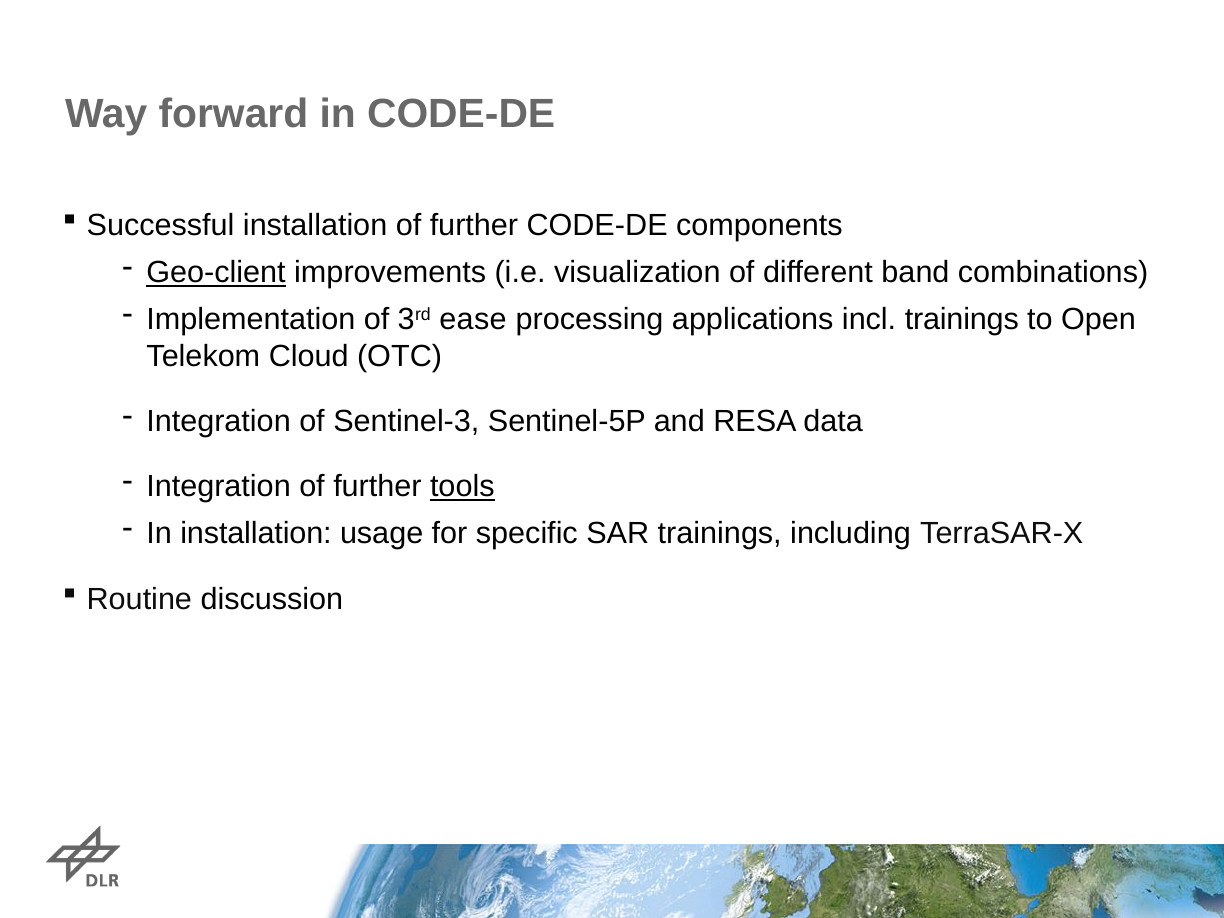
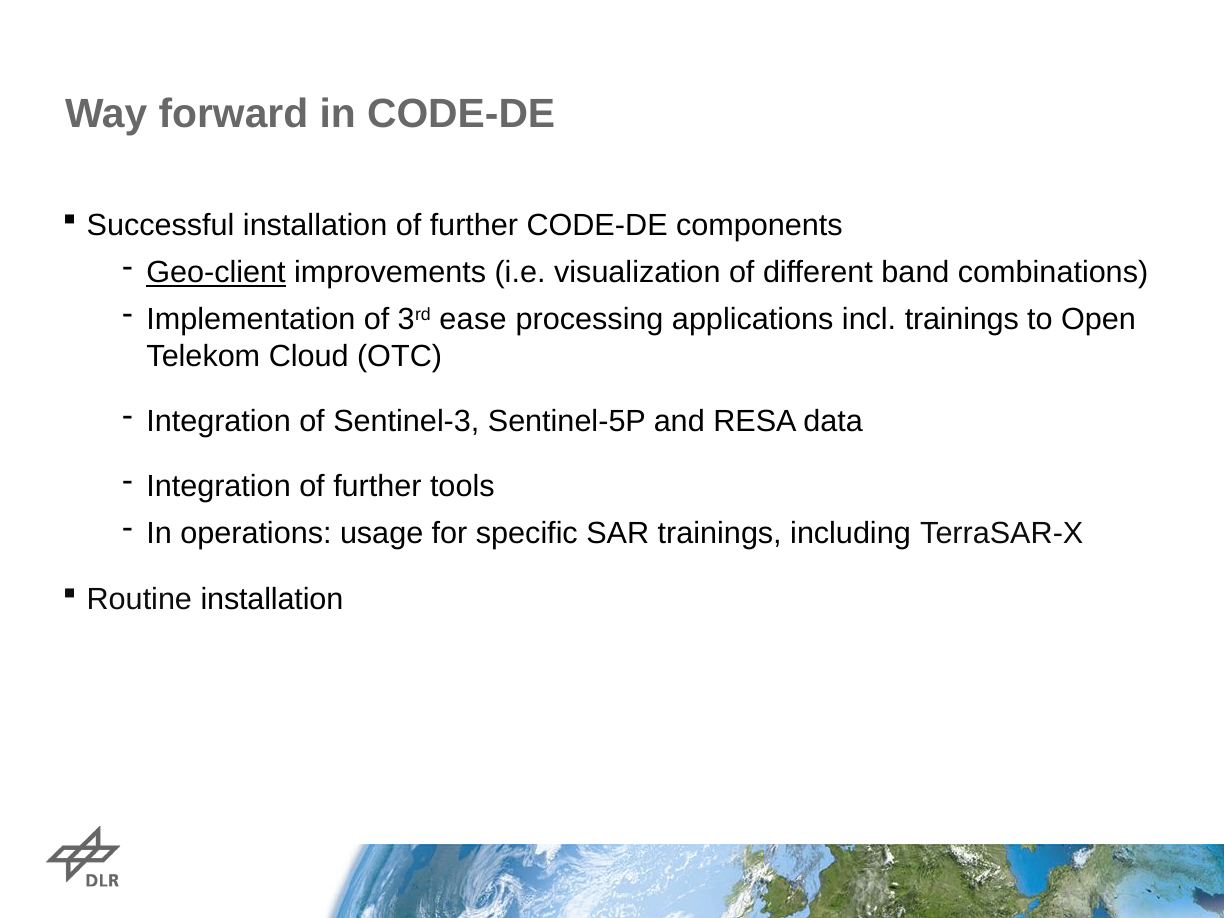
tools underline: present -> none (462, 487)
In installation: installation -> operations (256, 534)
Routine discussion: discussion -> installation (272, 599)
